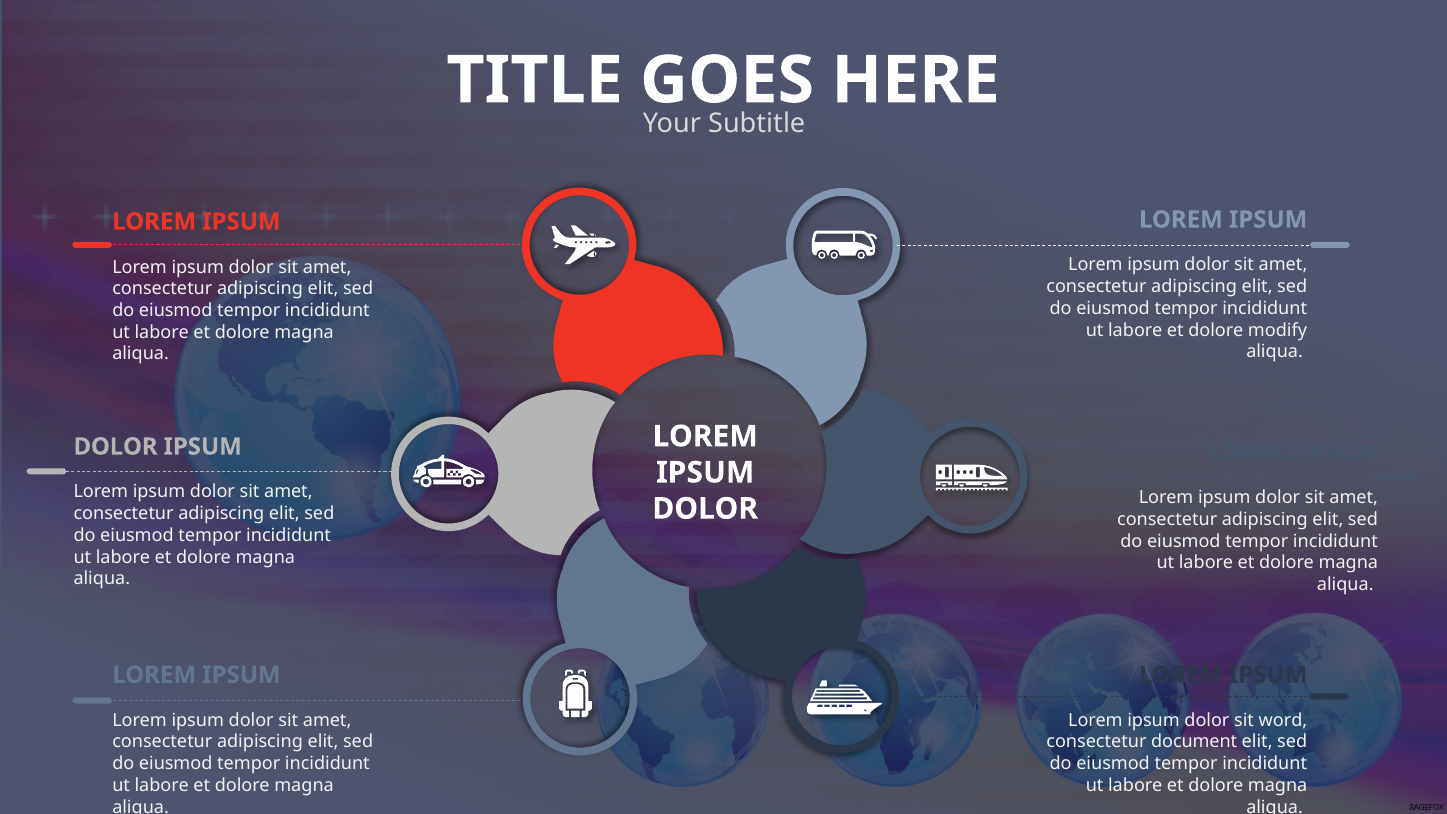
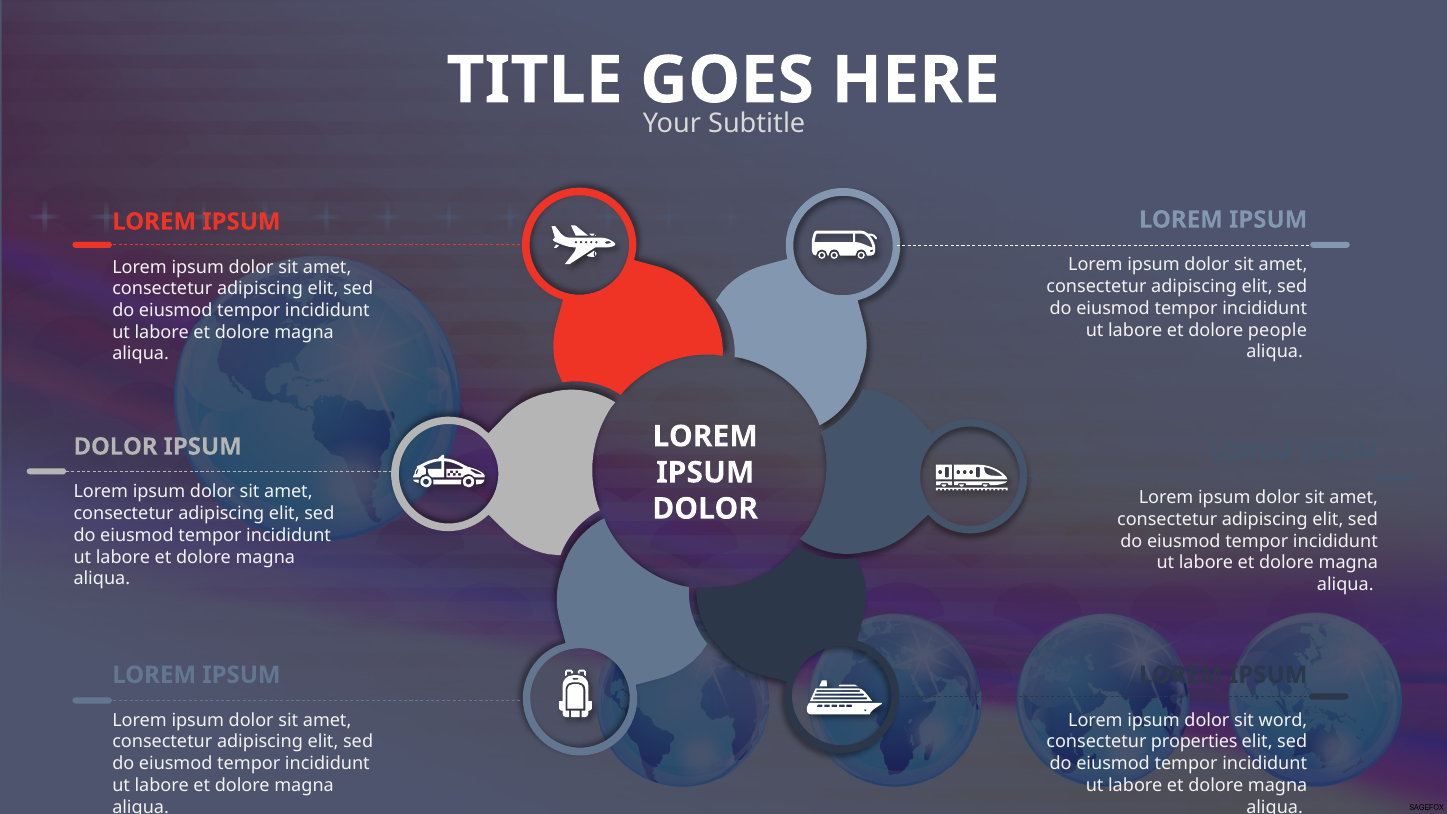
modify: modify -> people (1277, 330)
document: document -> properties (1194, 742)
